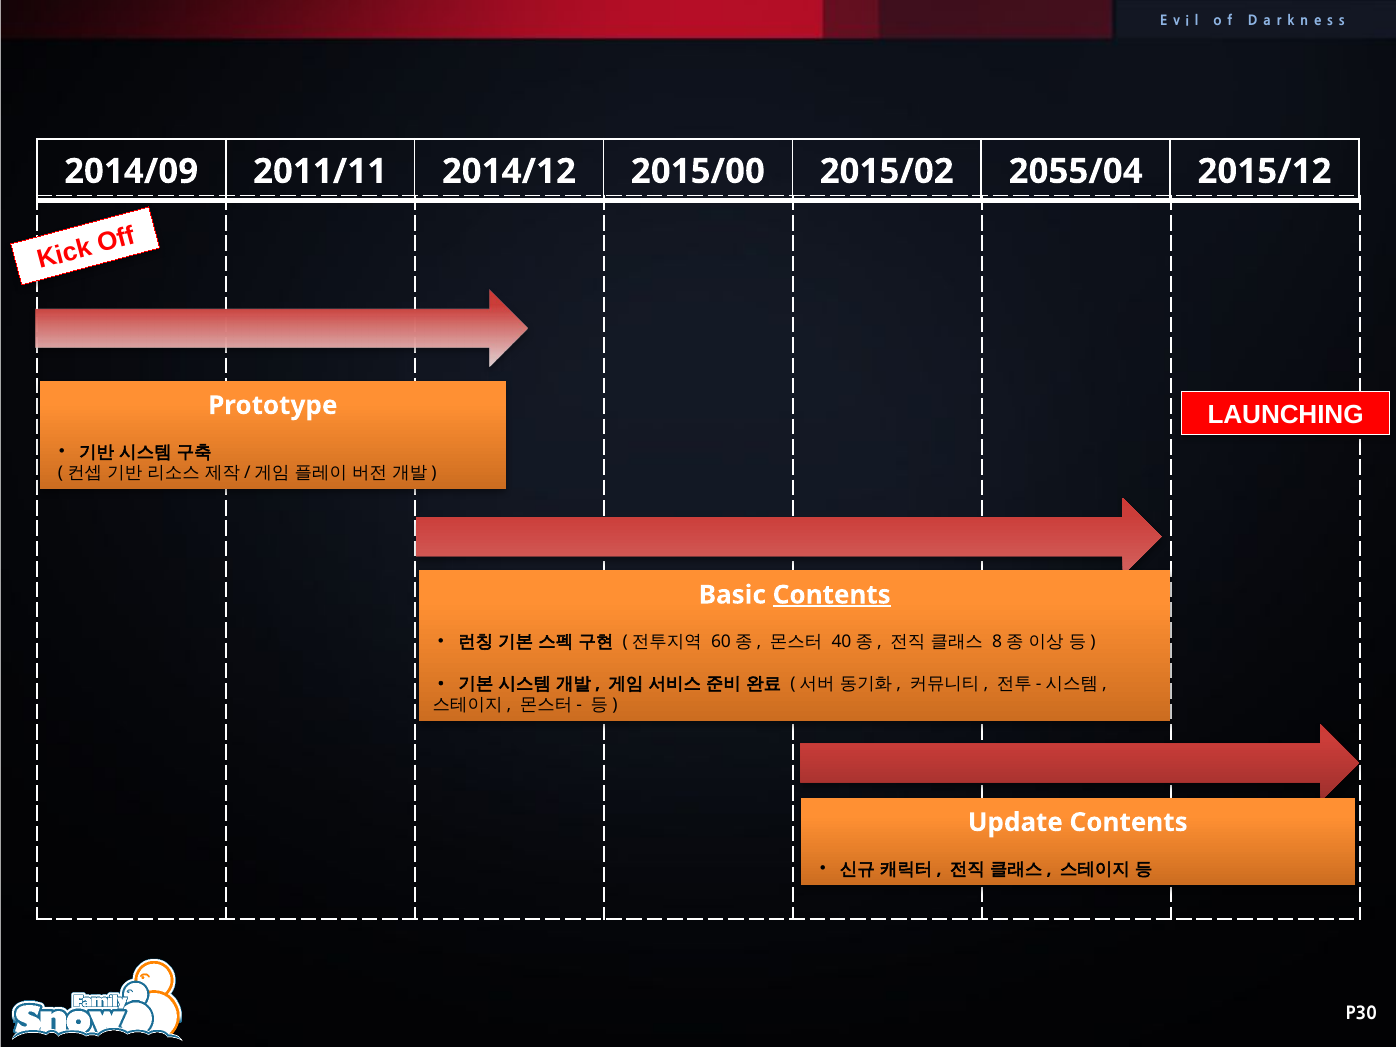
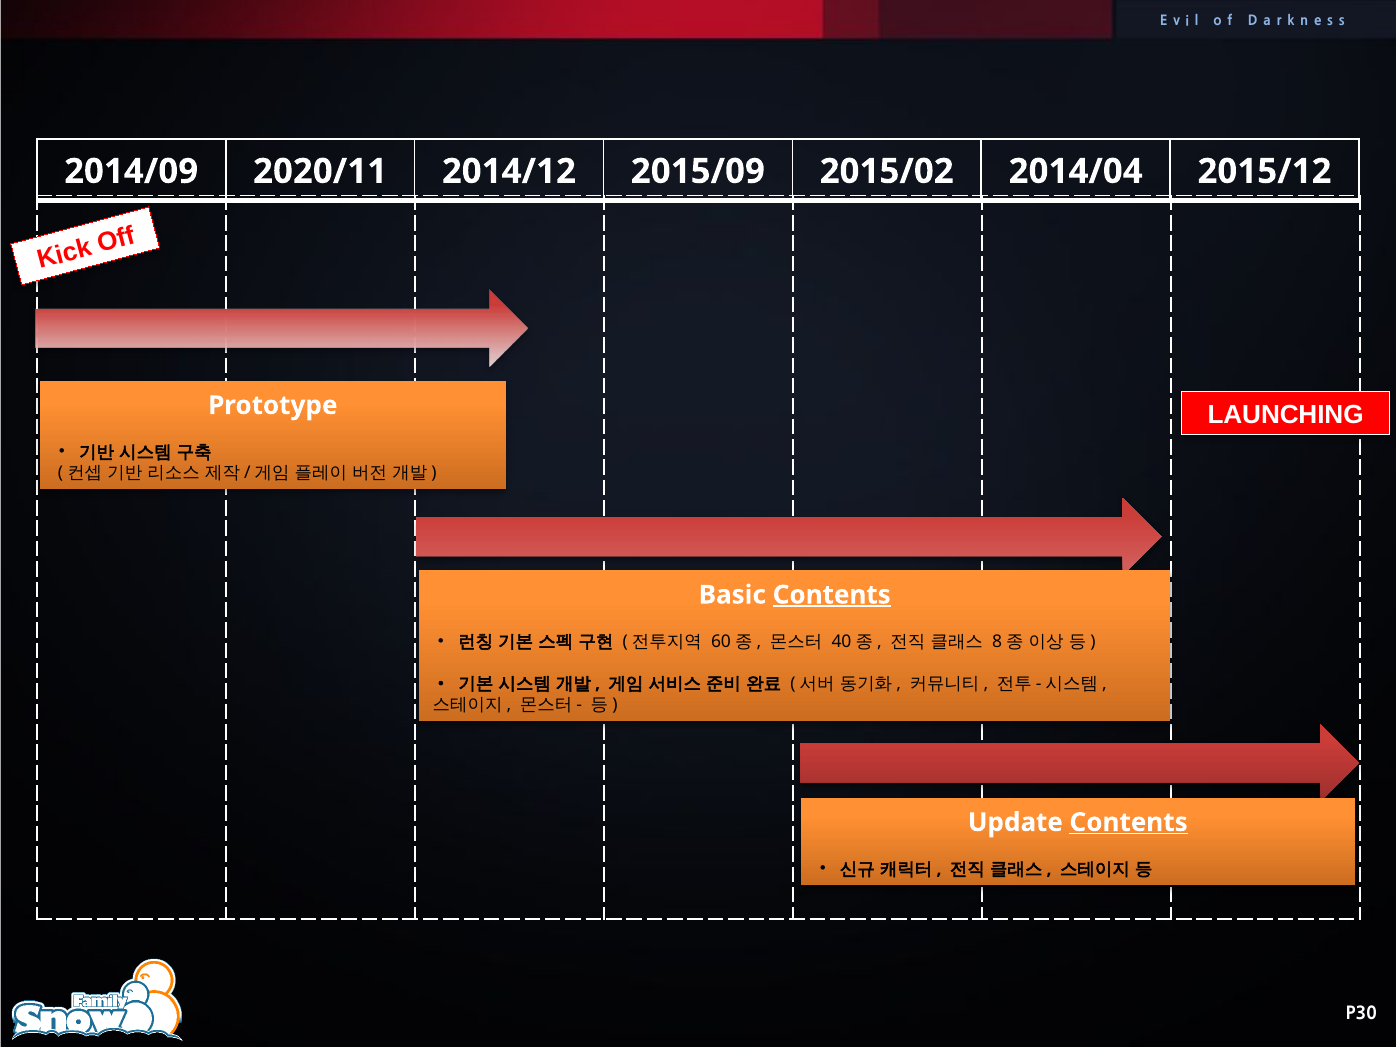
2011/11: 2011/11 -> 2020/11 (320, 171)
2015/00: 2015/00 -> 2015/09 (698, 171)
2055/04: 2055/04 -> 2014/04 (1076, 171)
Contents underline: none -> present (1129, 822)
